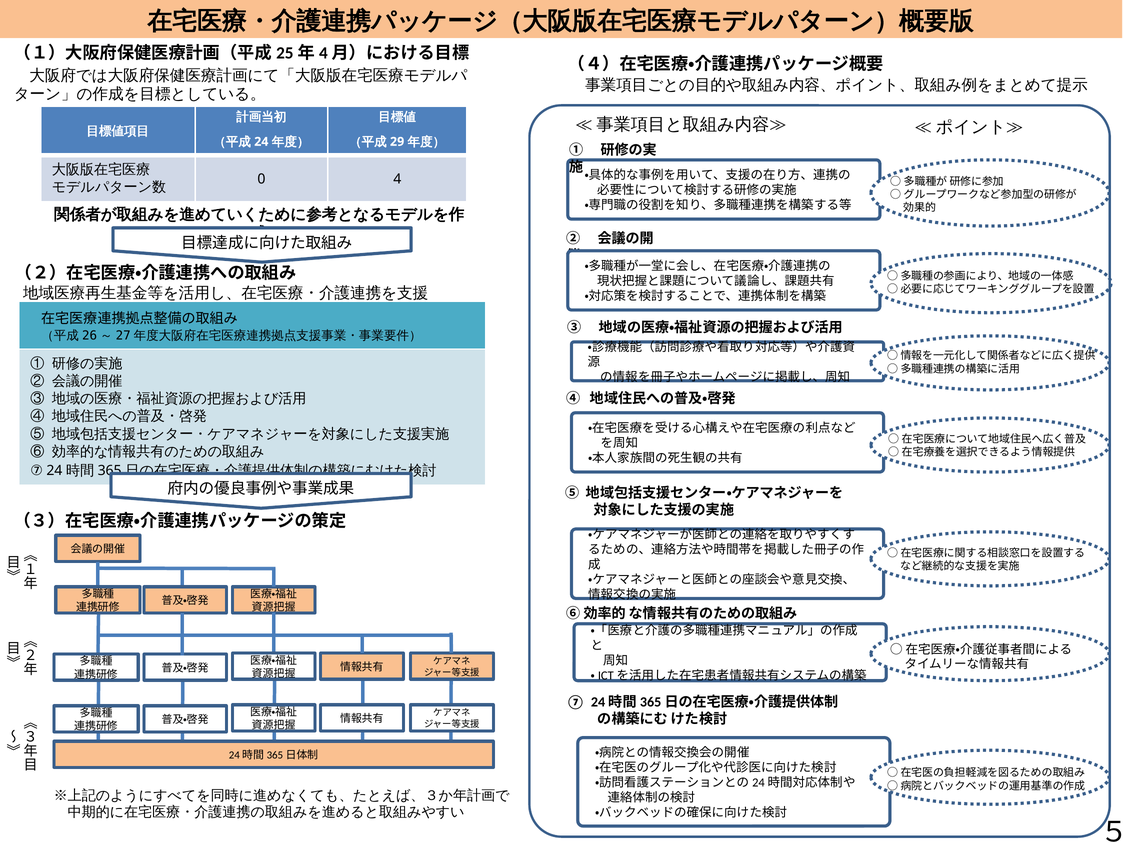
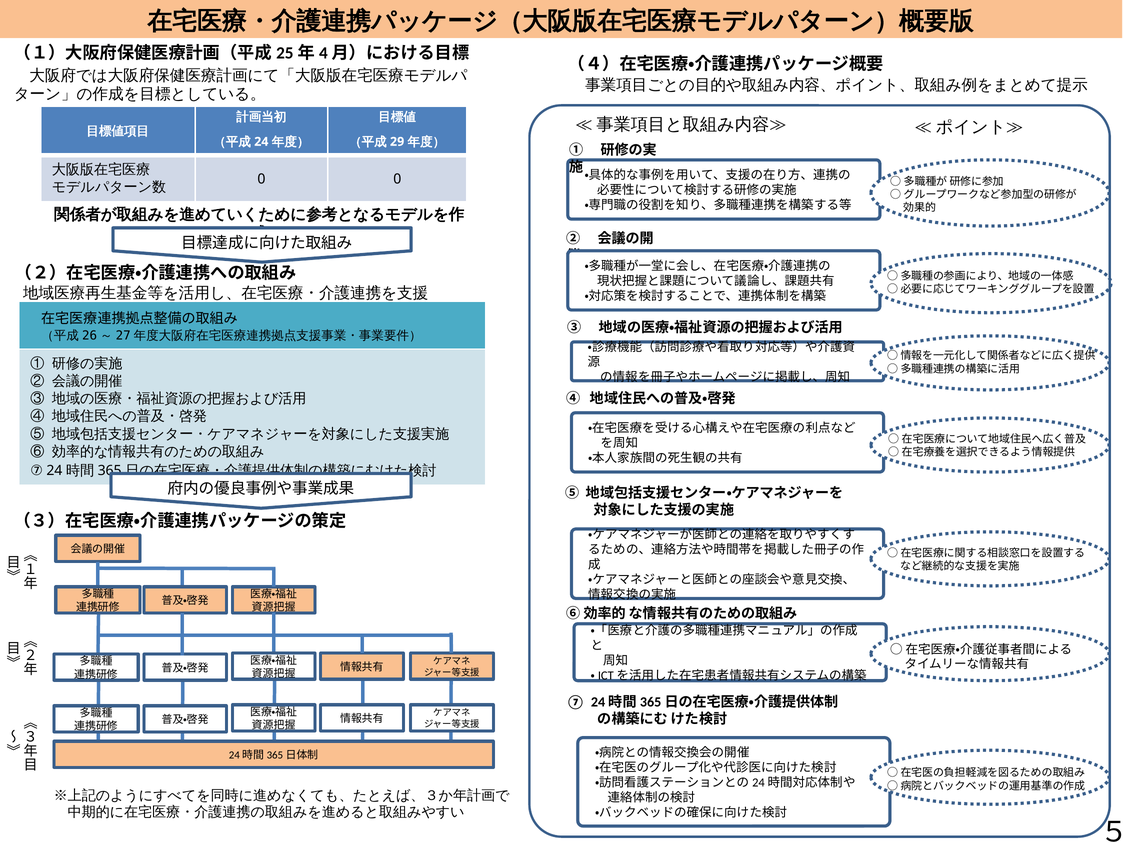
0 4: 4 -> 0 (397, 179)
